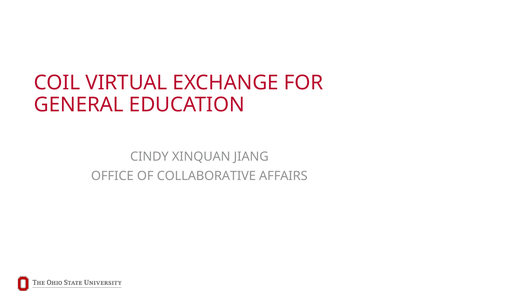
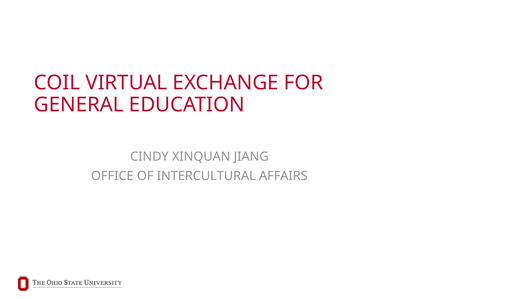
COLLABORATIVE: COLLABORATIVE -> INTERCULTURAL (206, 176)
